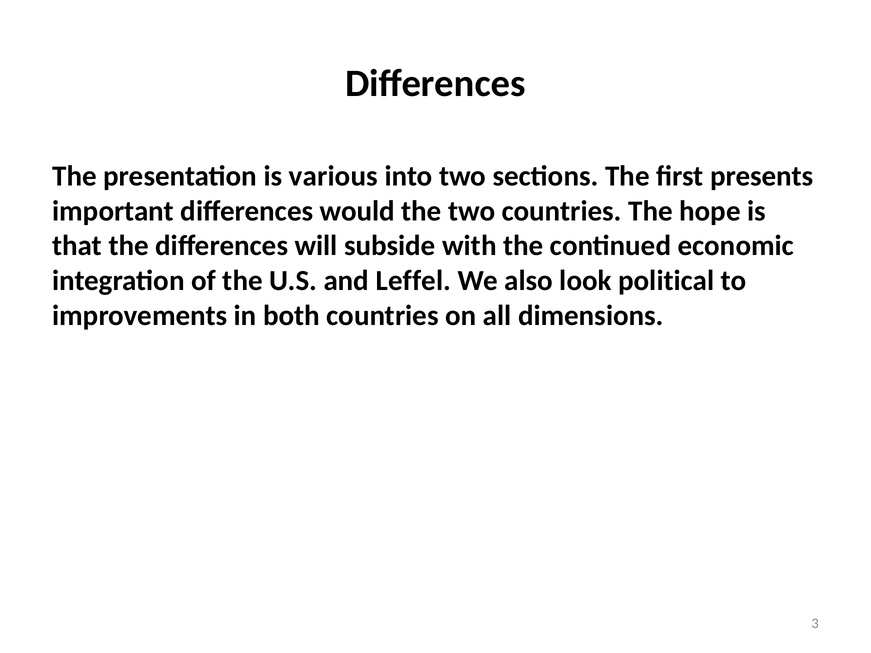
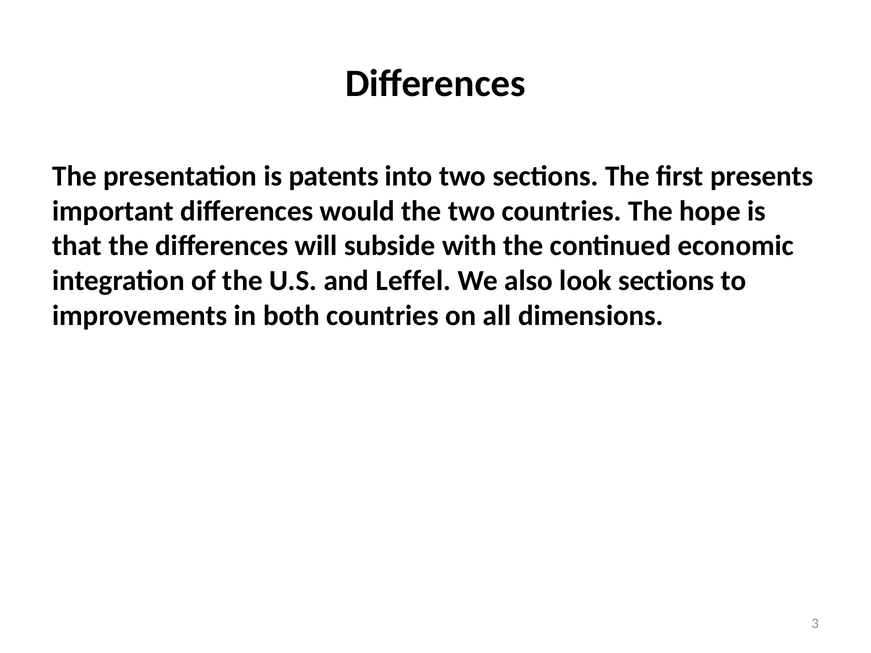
various: various -> patents (334, 176)
look political: political -> sections (666, 281)
